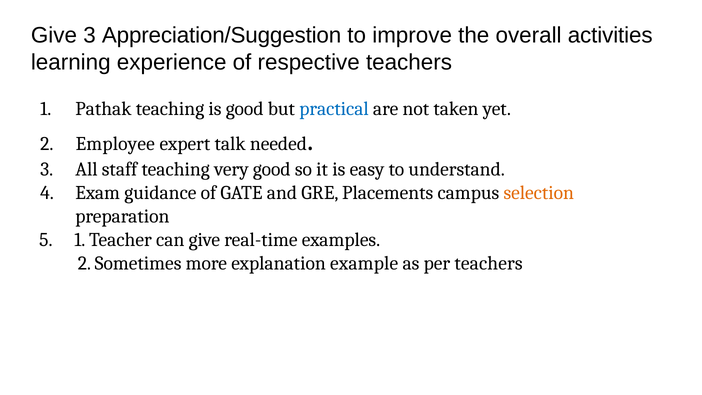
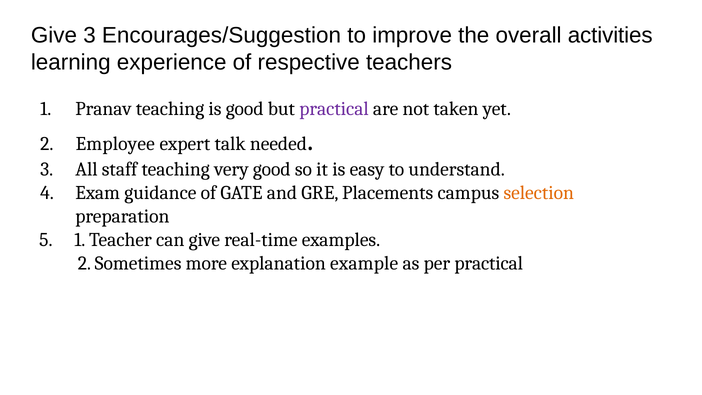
Appreciation/Suggestion: Appreciation/Suggestion -> Encourages/Suggestion (221, 35)
Pathak: Pathak -> Pranav (103, 109)
practical colour: blue -> purple (334, 109)
per teachers: teachers -> practical (489, 263)
